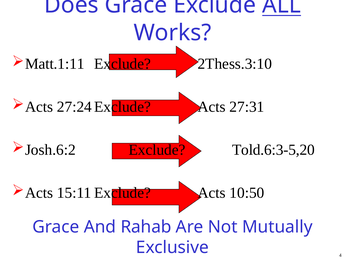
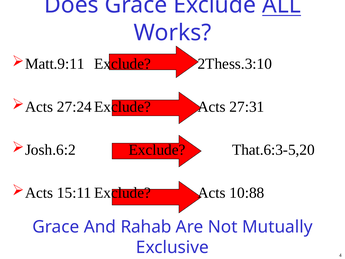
Matt.1:11: Matt.1:11 -> Matt.9:11 (55, 64)
Told.6:3-5,20: Told.6:3-5,20 -> That.6:3-5,20 (273, 150)
10:50: 10:50 -> 10:88 (247, 193)
